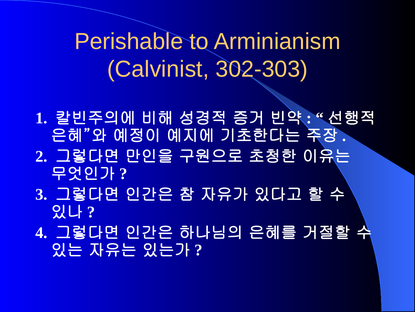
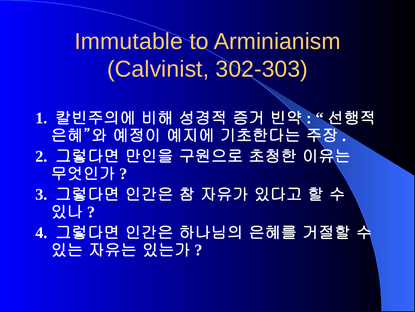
Perishable: Perishable -> Immutable (129, 41)
